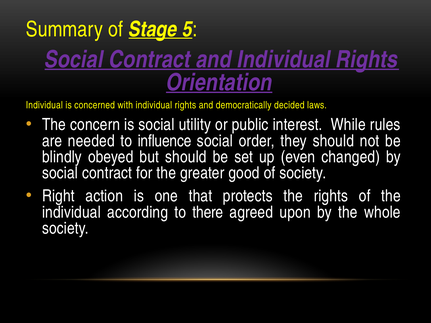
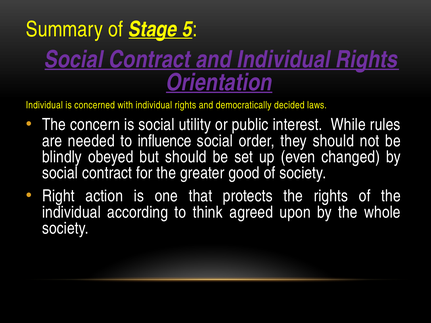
there: there -> think (208, 212)
